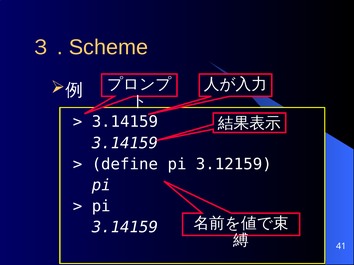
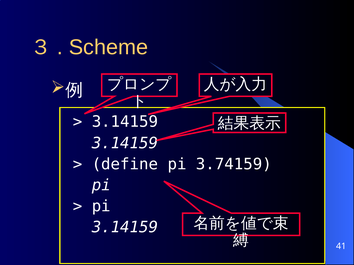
3.12159: 3.12159 -> 3.74159 (234, 165)
